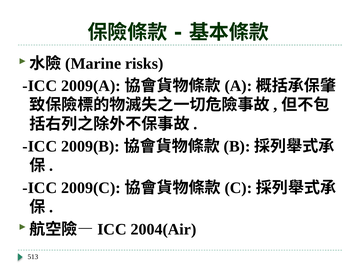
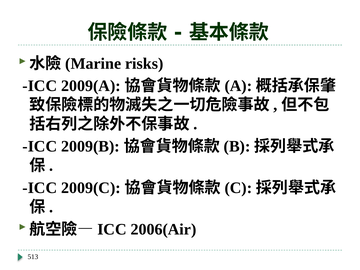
2004(Air: 2004(Air -> 2006(Air (163, 229)
